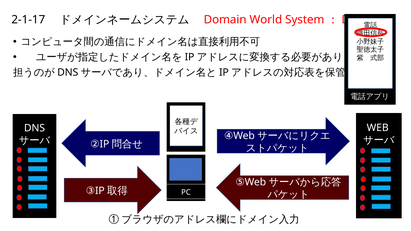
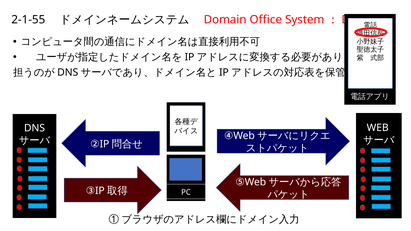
2-1-17: 2-1-17 -> 2-1-55 (28, 20)
World: World -> Office (266, 20)
